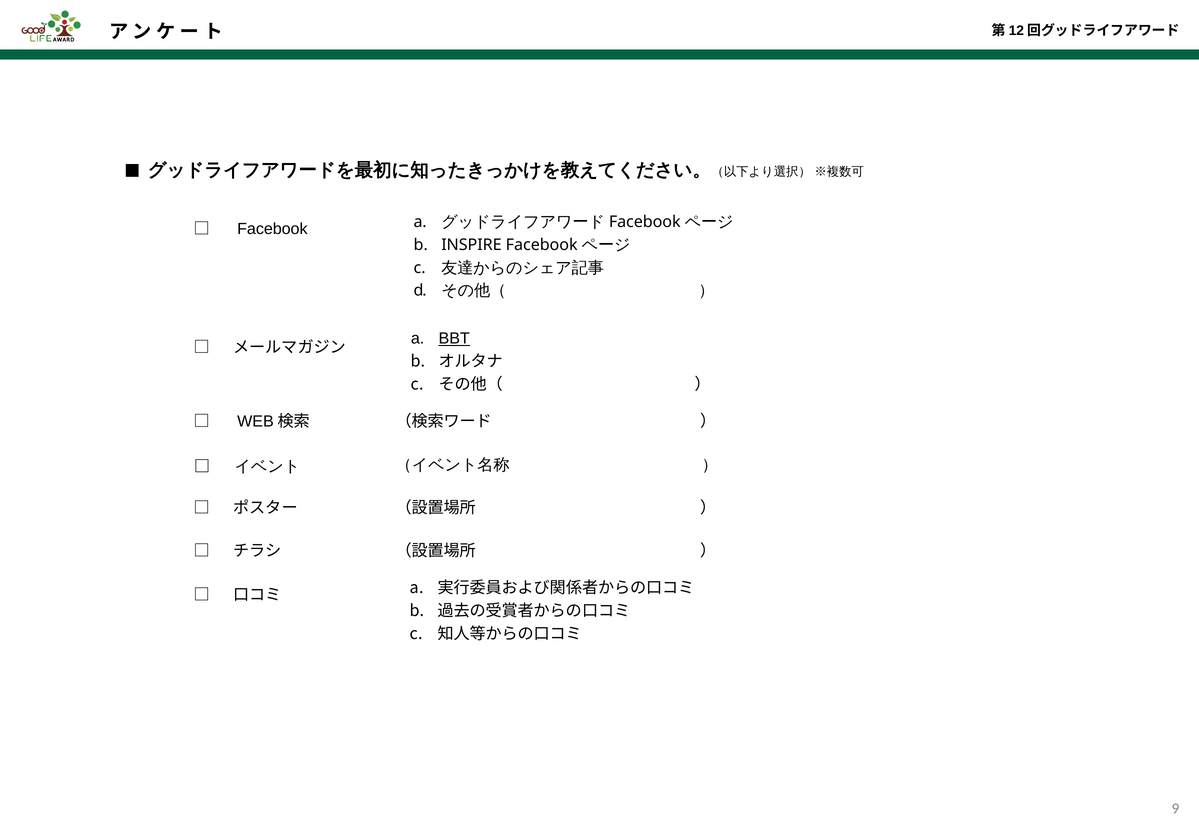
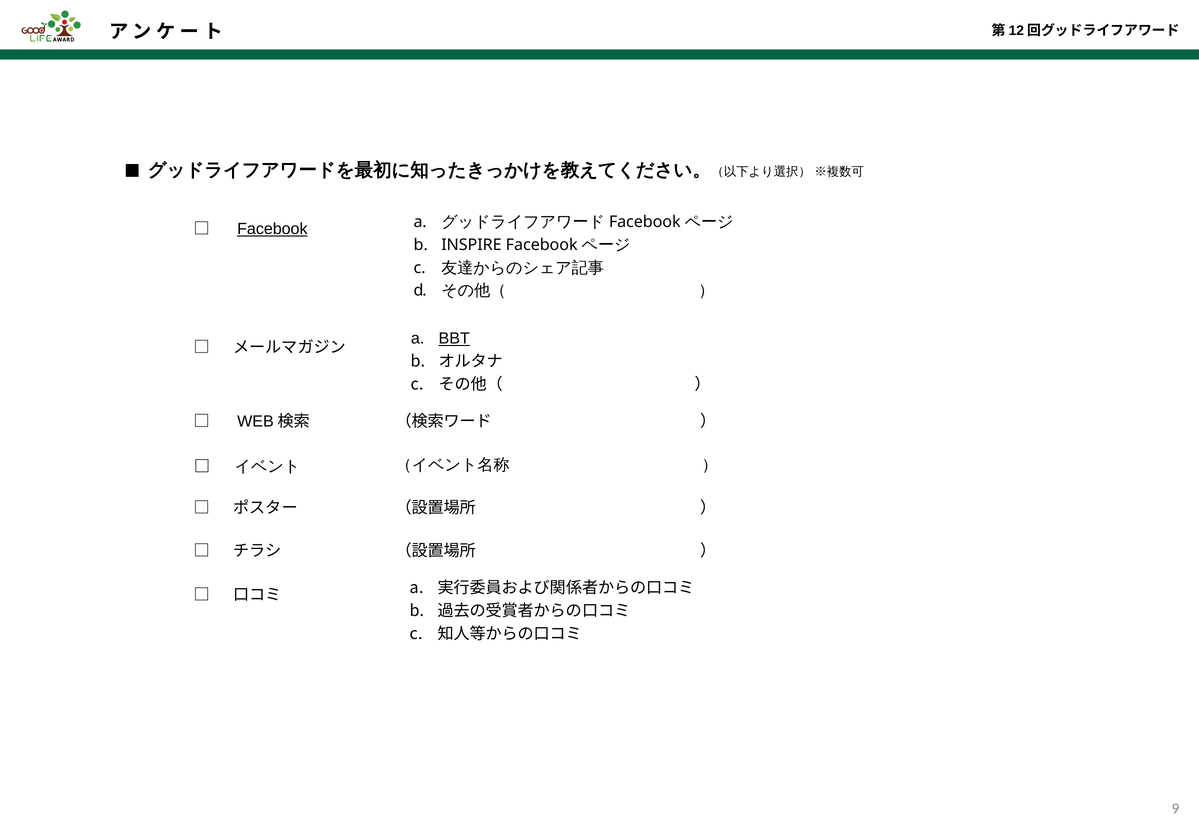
Facebook underline: none -> present (272, 229)
